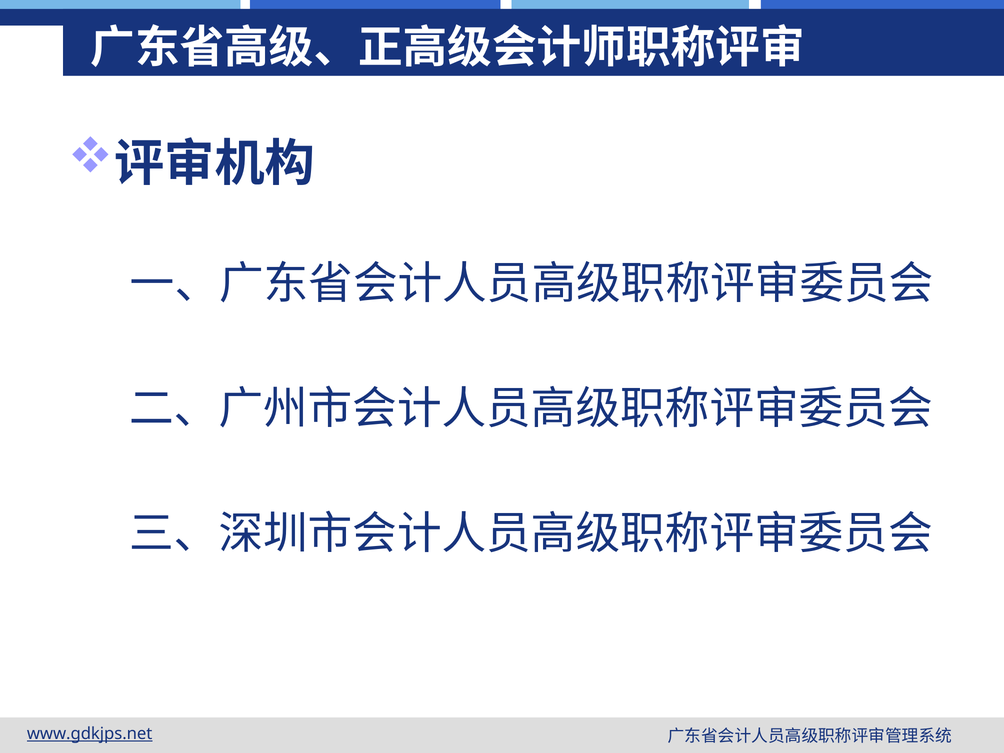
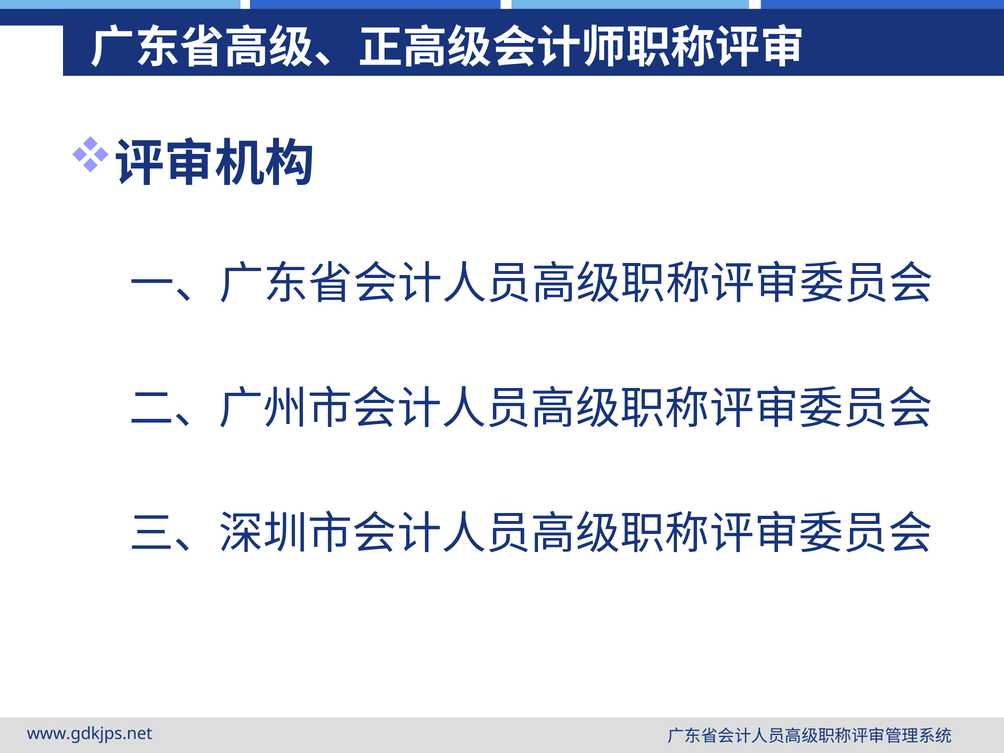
www.gdkjps.net underline: present -> none (90, 734)
